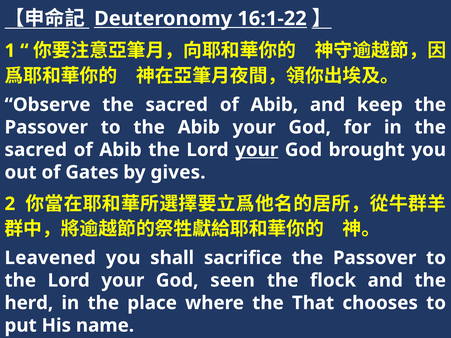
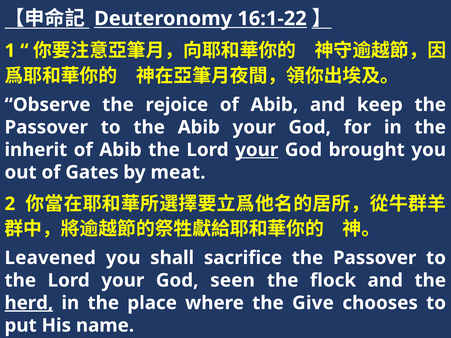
Observe the sacred: sacred -> rejoice (177, 105)
sacred: sacred -> inherit (36, 150)
gives: gives -> meat (178, 172)
herd underline: none -> present (29, 303)
That: That -> Give (313, 303)
